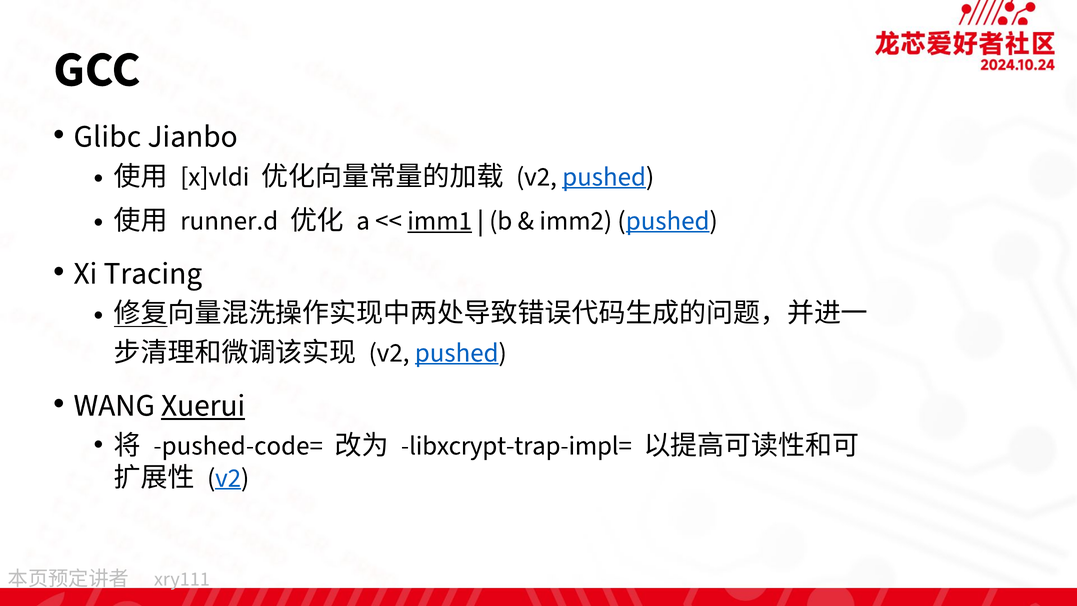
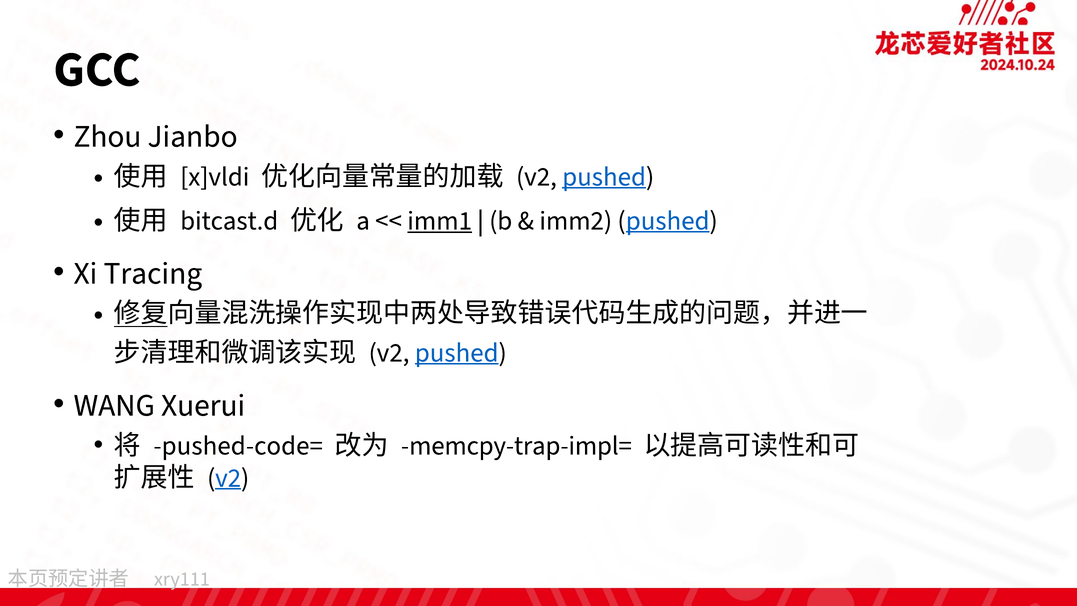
Glibc: Glibc -> Zhou (107, 136)
runner.d: runner.d -> bitcast.d (229, 221)
Xuerui underline: present -> none (203, 405)
libxcrypt-trap-impl=: libxcrypt-trap-impl= -> memcpy-trap-impl= (516, 445)
